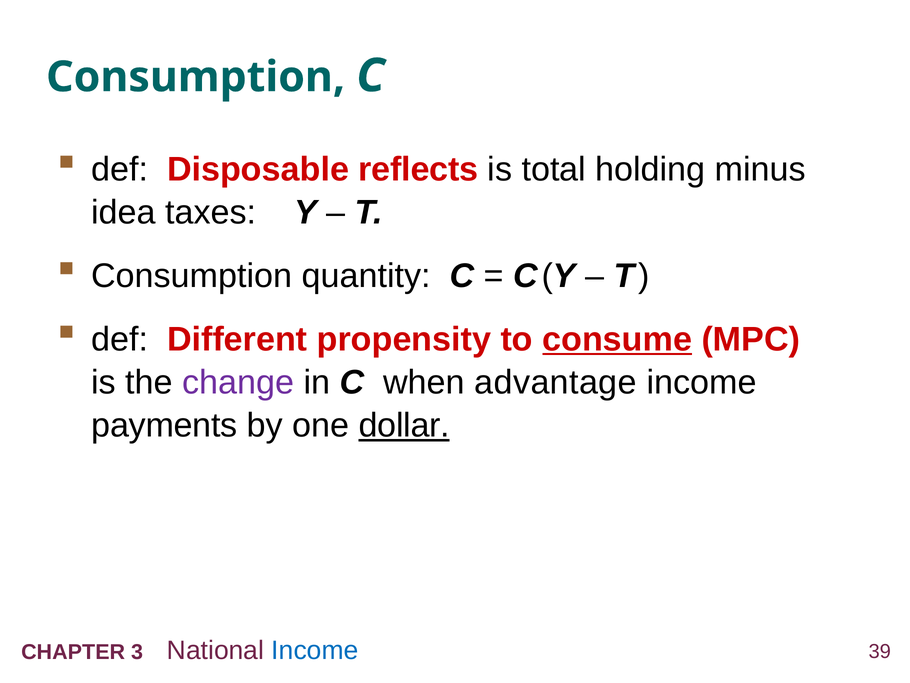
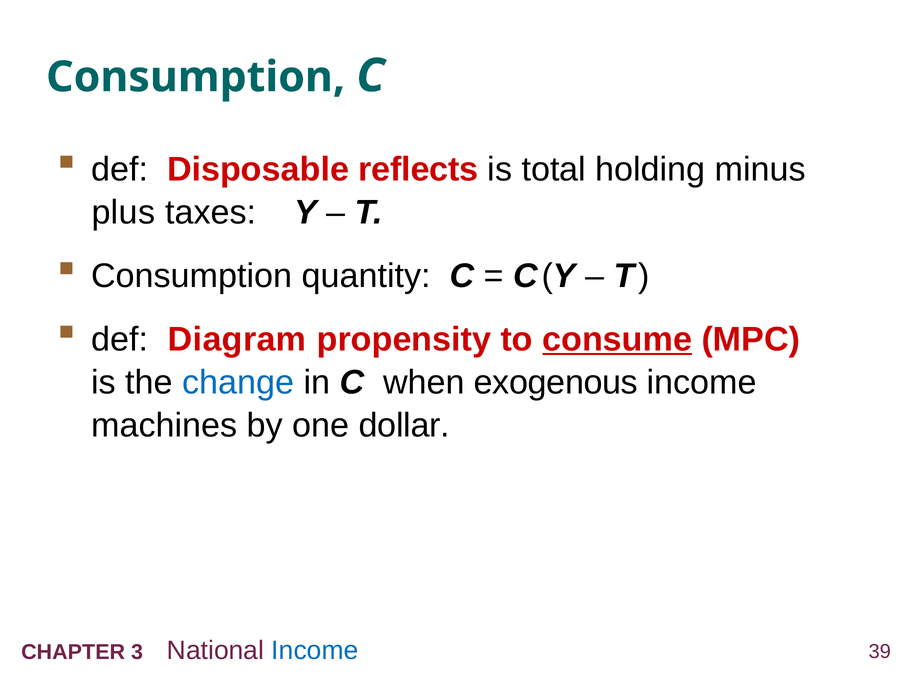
idea: idea -> plus (123, 212)
Different: Different -> Diagram (237, 339)
change colour: purple -> blue (238, 382)
advantage: advantage -> exogenous (556, 382)
payments: payments -> machines (164, 425)
dollar underline: present -> none (404, 425)
